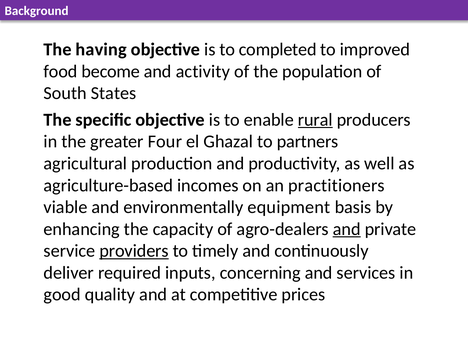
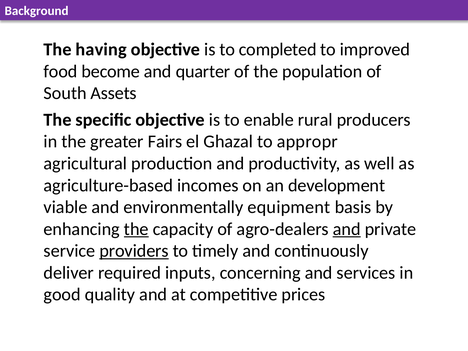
activity: activity -> quarter (203, 71)
States: States -> Assets (114, 93)
rural underline: present -> none (315, 120)
Four: Four -> Fairs (165, 142)
partners: partners -> appropr (307, 142)
practitioners: practitioners -> development (337, 185)
the underline: none -> present (136, 229)
